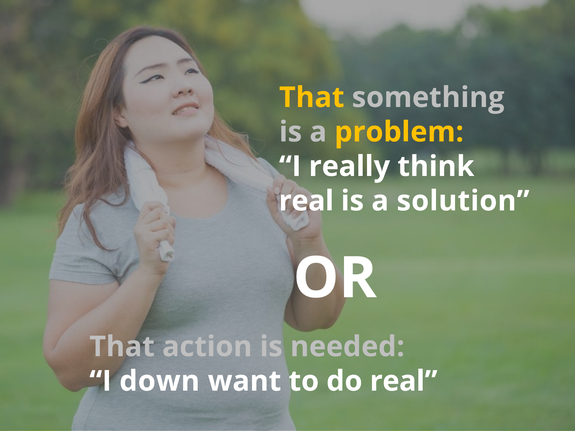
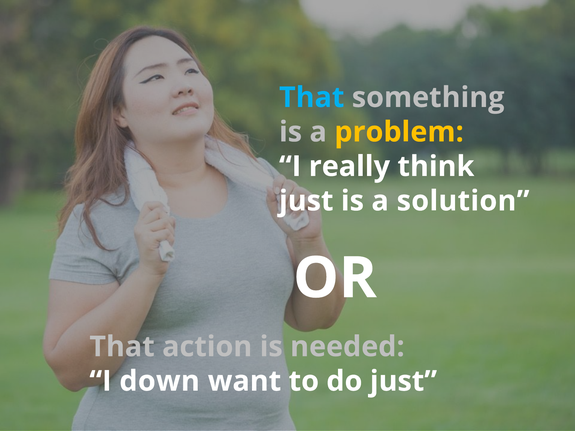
That colour: yellow -> light blue (312, 98)
real: real -> just (306, 201)
do real: real -> just (403, 381)
